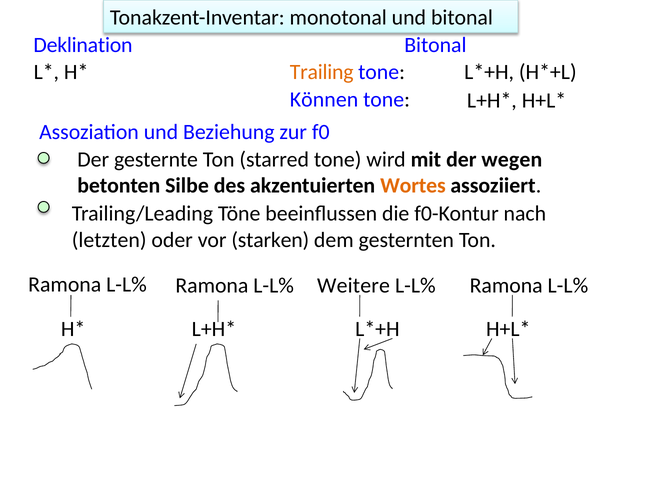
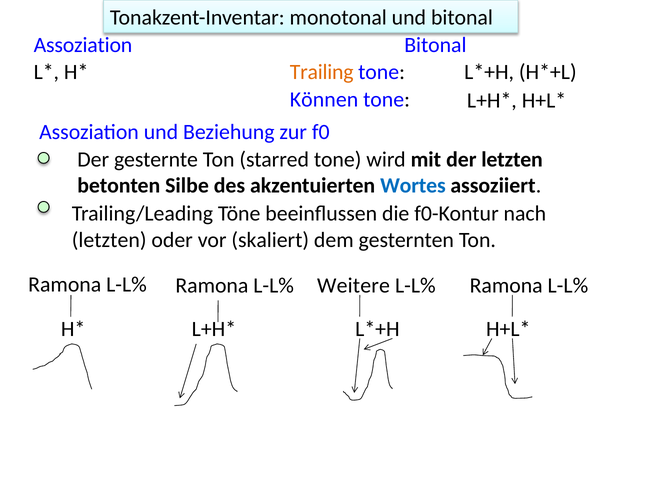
Deklination: Deklination -> Assoziation (83, 45)
der wegen: wegen -> letzten (512, 159)
Wortes colour: orange -> blue (413, 186)
starken: starken -> skaliert (270, 240)
